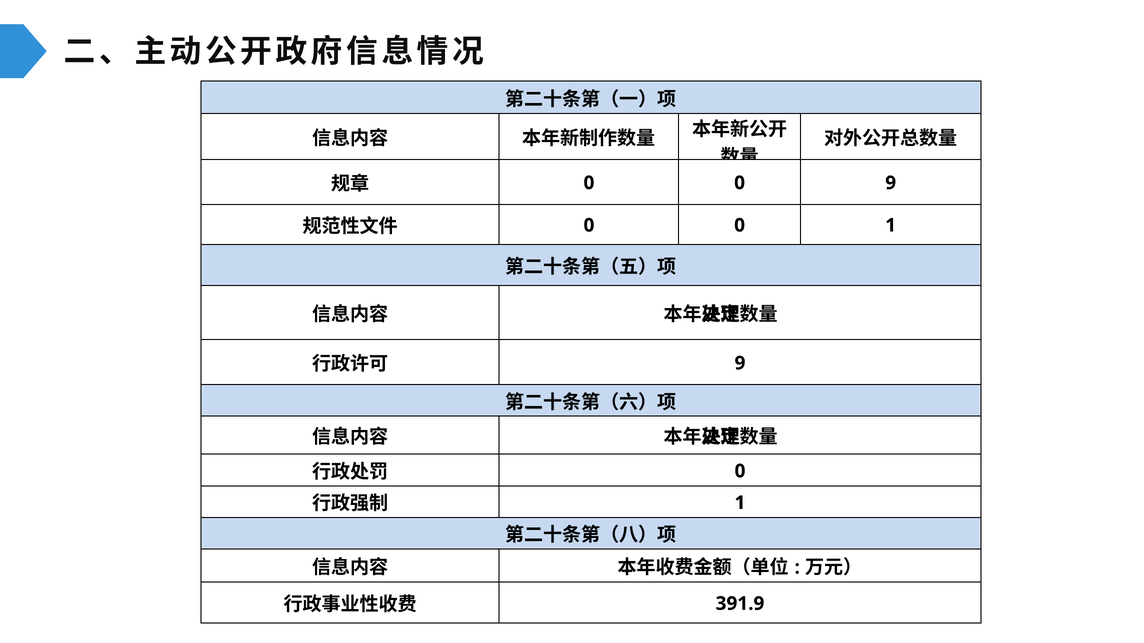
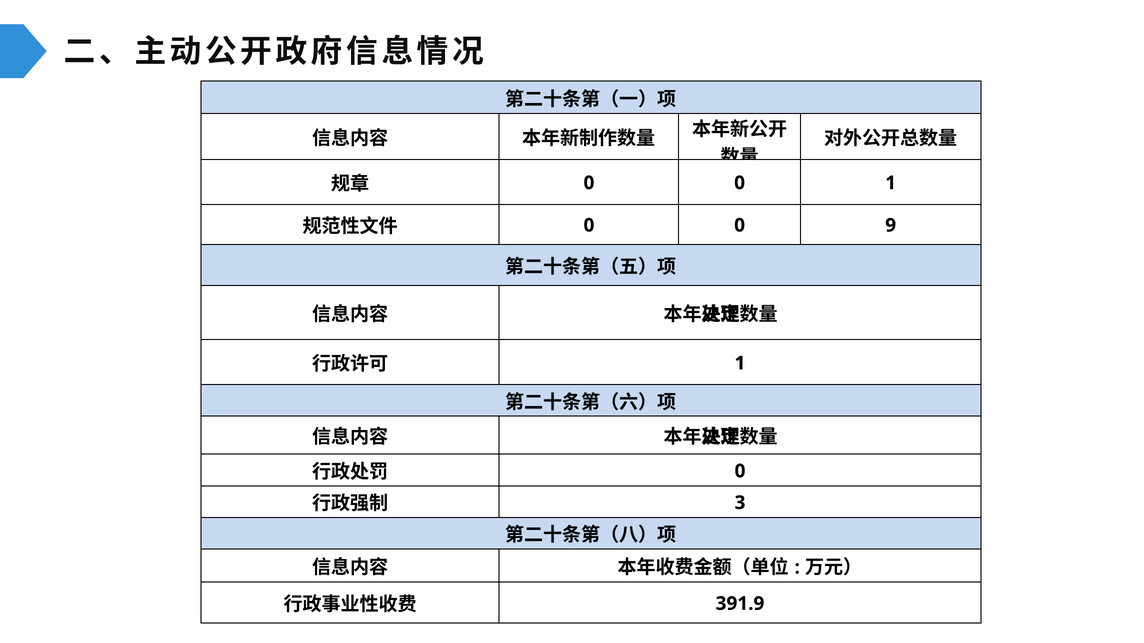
0 9: 9 -> 1 (891, 183)
0 1: 1 -> 9 (891, 226)
9: 9 -> 1 (740, 363)
1: 1 -> 3 (740, 503)
